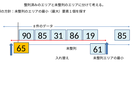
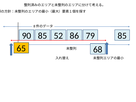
31: 31 -> 52 (58, 36)
19: 19 -> 79 (90, 36)
61: 61 -> 68 (98, 50)
